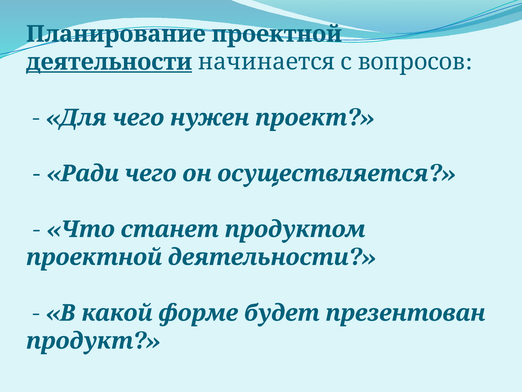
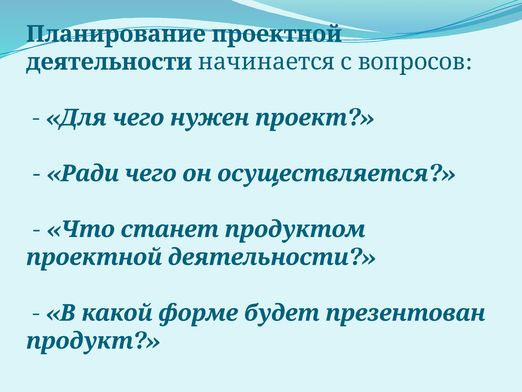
деятельности underline: present -> none (109, 62)
